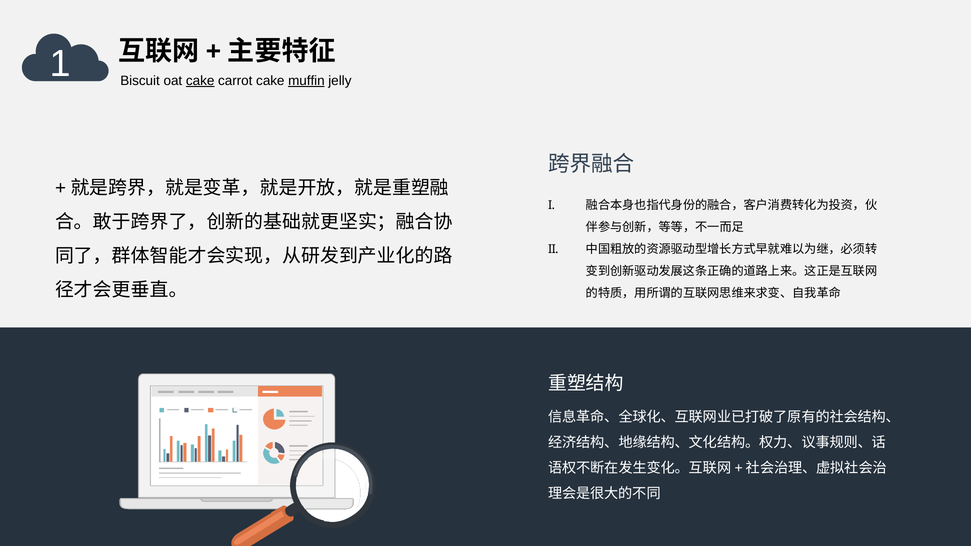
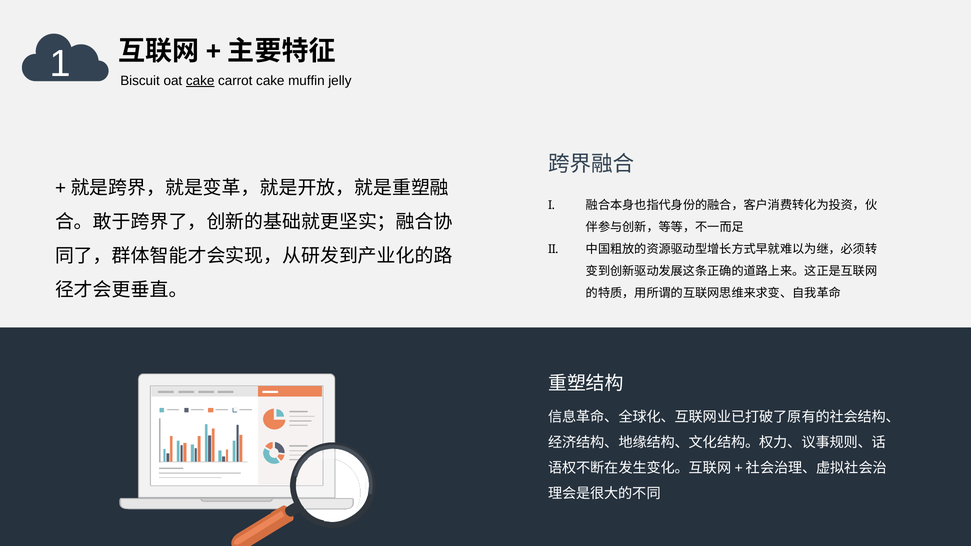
muffin underline: present -> none (306, 81)
